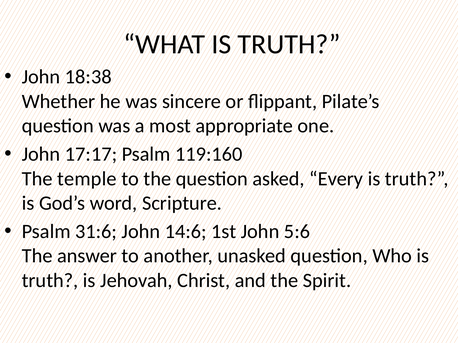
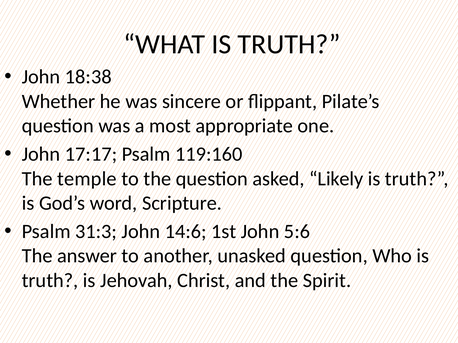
Every: Every -> Likely (336, 179)
31:6: 31:6 -> 31:3 (96, 232)
